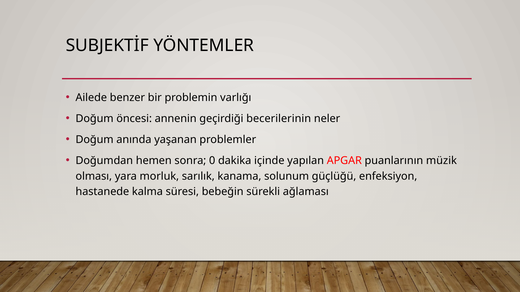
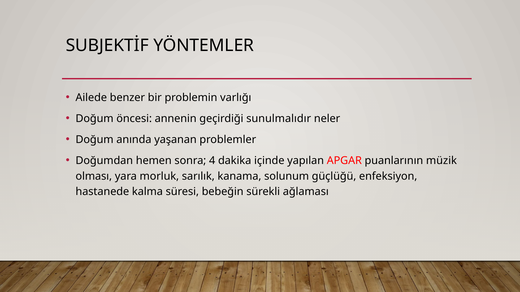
becerilerinin: becerilerinin -> sunulmalıdır (279, 119)
0: 0 -> 4 (212, 161)
